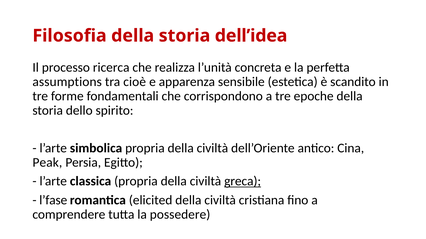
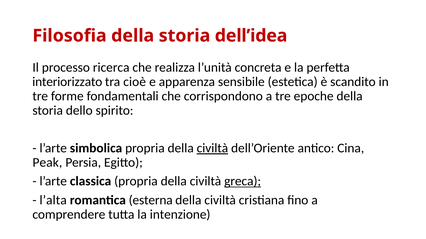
assumptions: assumptions -> interiorizzato (67, 82)
civiltà underline: none -> present (212, 149)
l’fase: l’fase -> l’alta (53, 201)
elicited: elicited -> esterna (151, 201)
possedere: possedere -> intenzione (180, 215)
